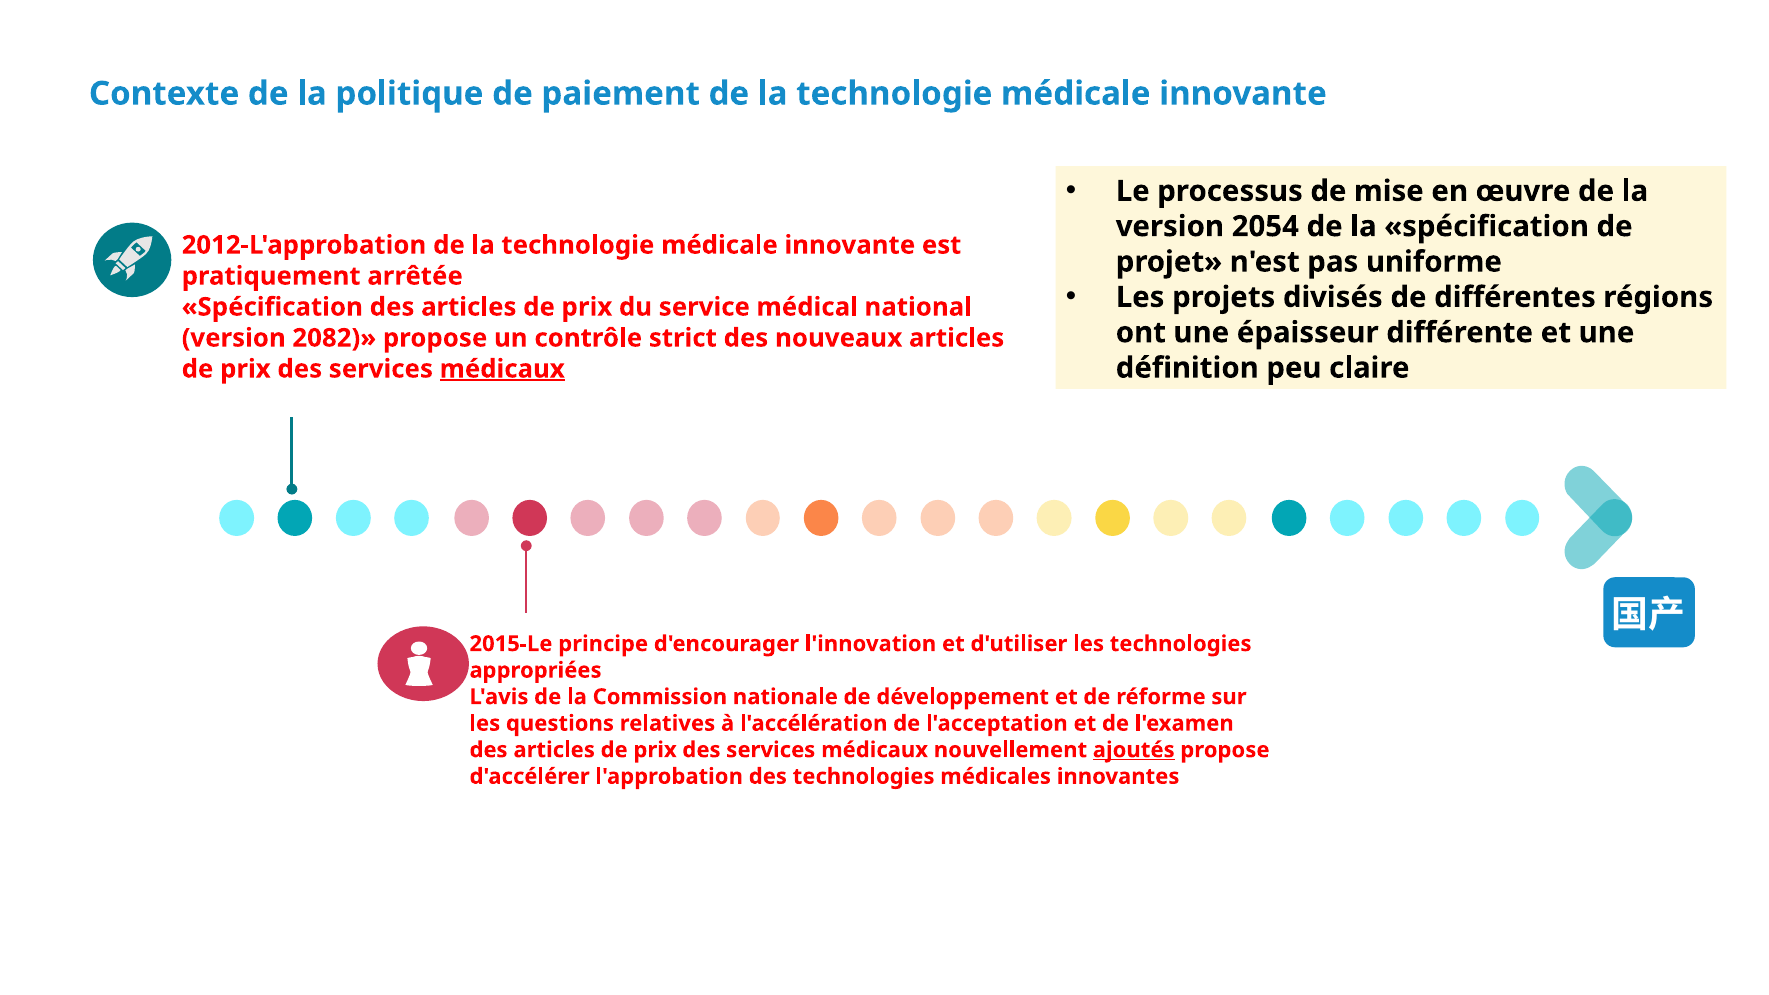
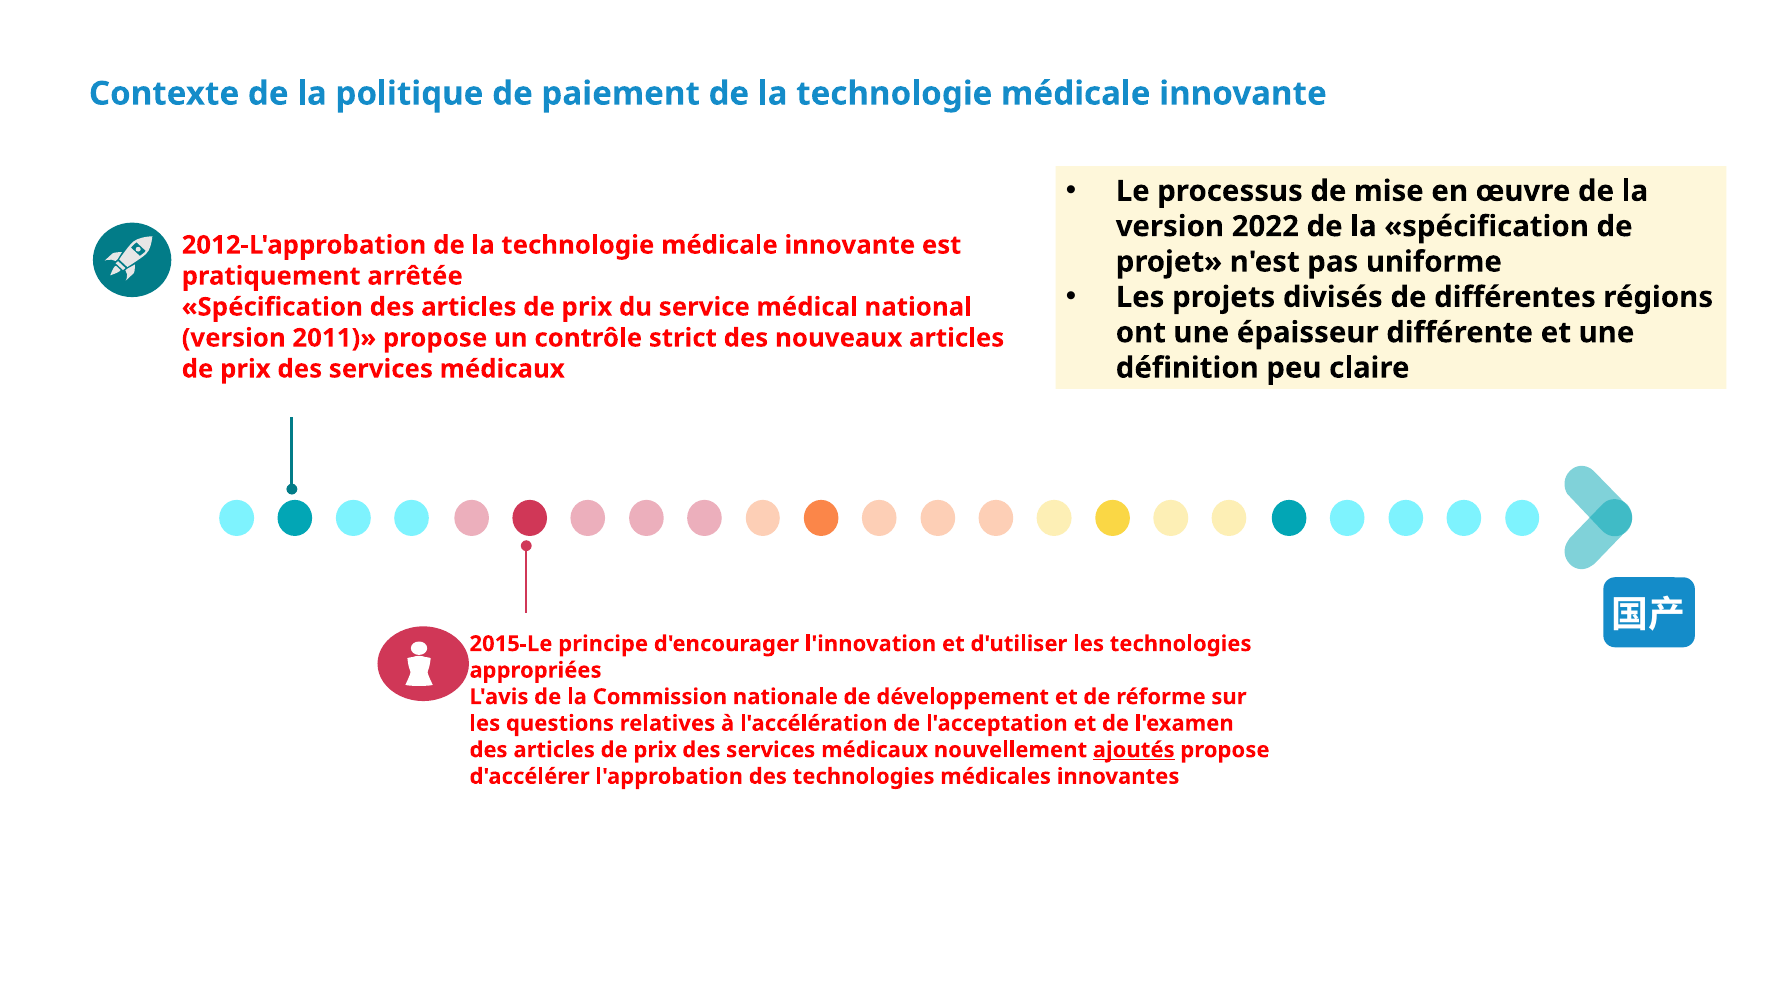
2054: 2054 -> 2022 (1265, 227)
2082: 2082 -> 2011 (334, 338)
médicaux underline: present -> none (502, 369)
